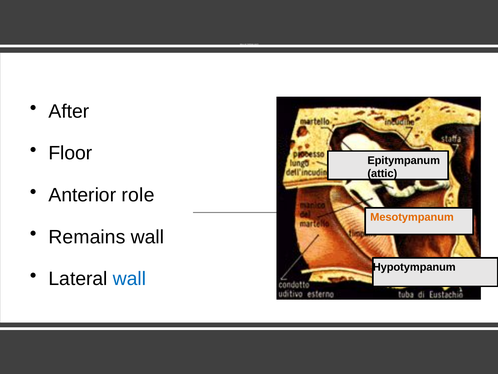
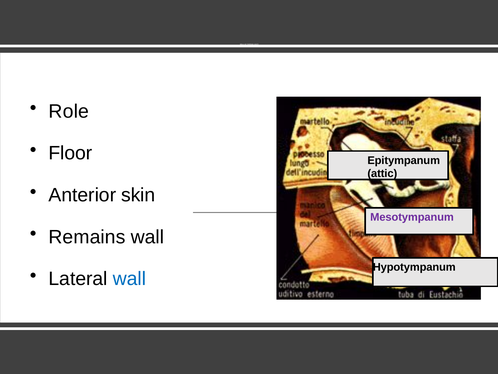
After: After -> Role (69, 111)
role: role -> skin (138, 195)
Mesotympanum colour: orange -> purple (412, 217)
